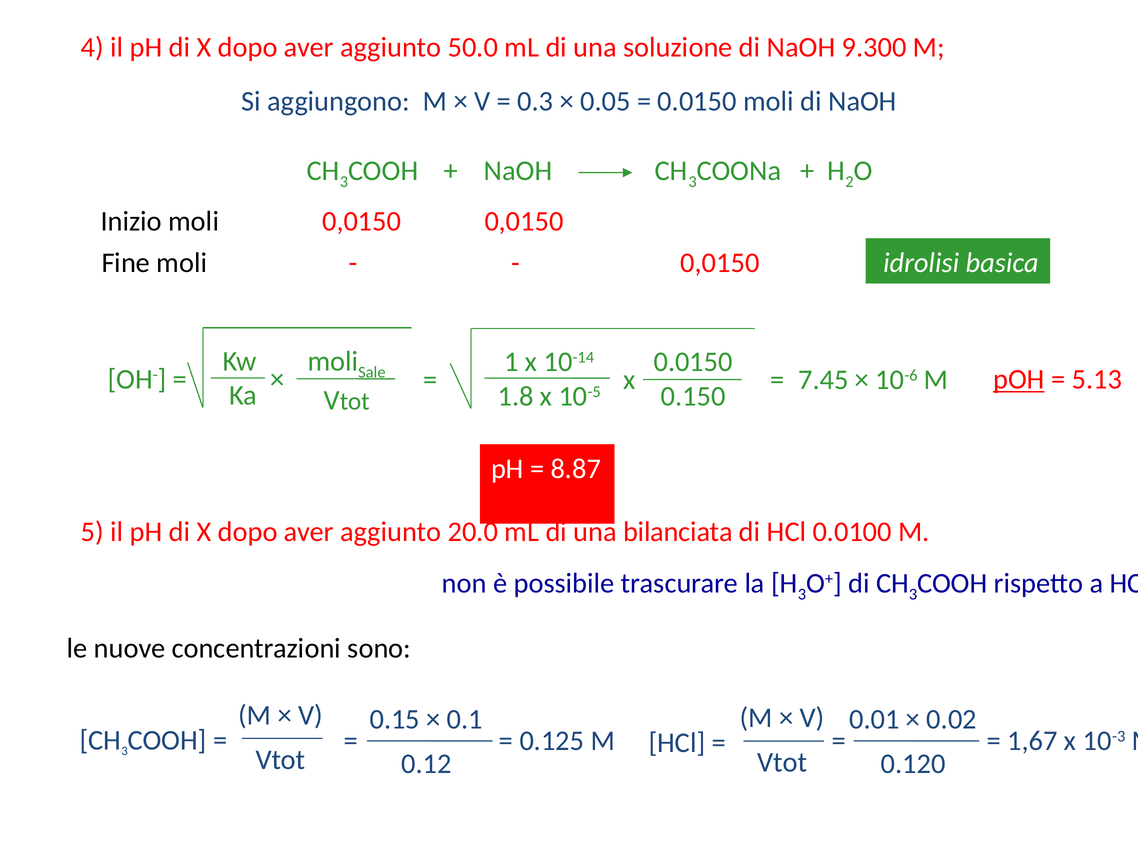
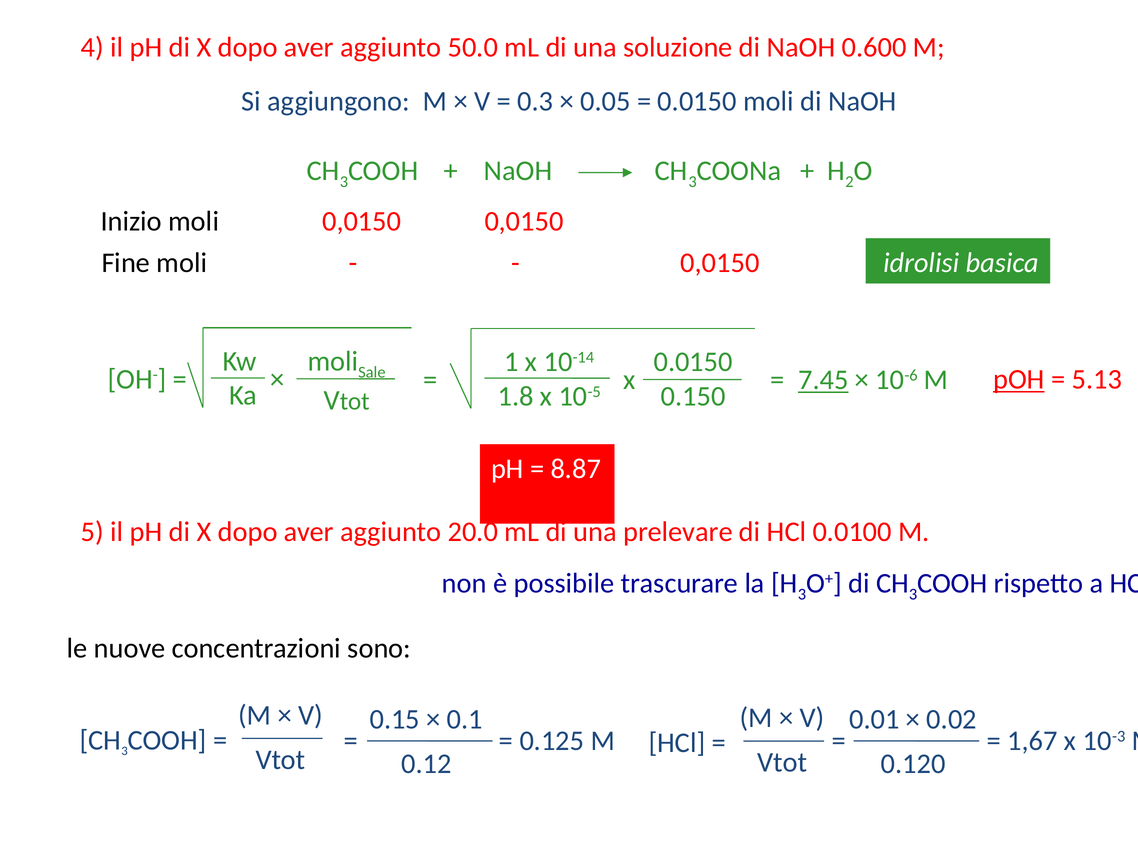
9.300: 9.300 -> 0.600 (874, 47)
7.45 underline: none -> present (823, 380)
bilanciata: bilanciata -> prelevare (678, 531)
